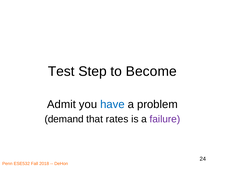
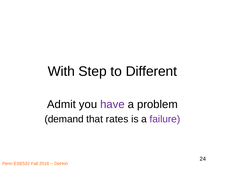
Test: Test -> With (61, 71)
Become: Become -> Different (151, 71)
have colour: blue -> purple (112, 104)
